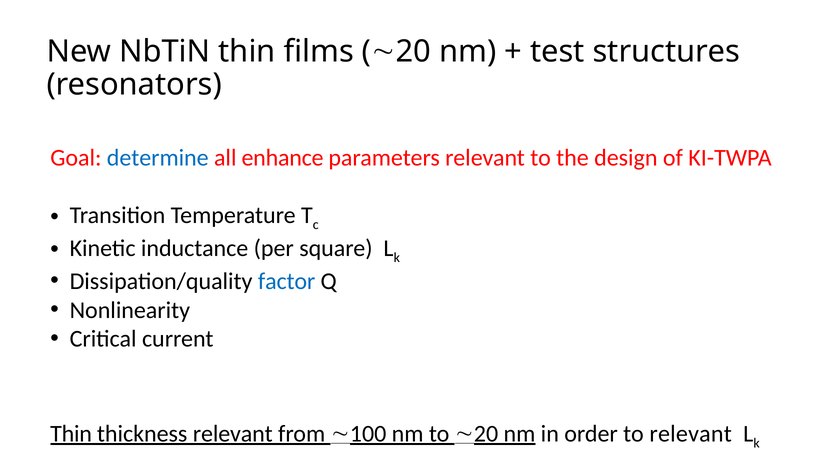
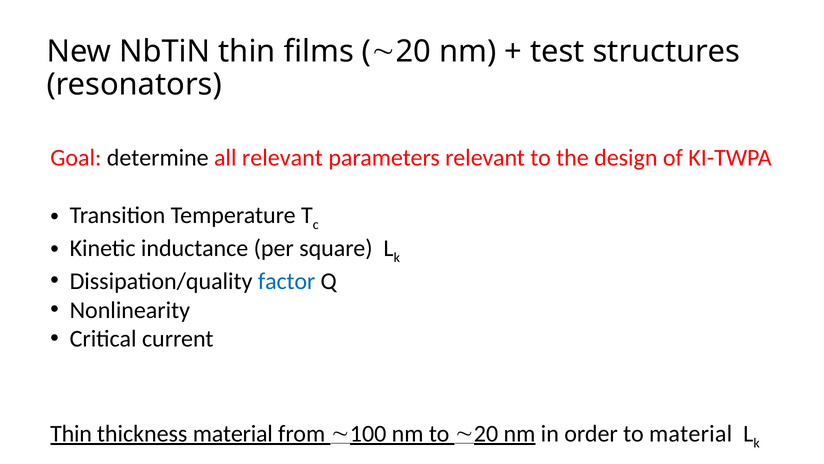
determine colour: blue -> black (158, 158)
all enhance: enhance -> relevant (282, 158)
thickness relevant: relevant -> material (233, 433)
to relevant: relevant -> material (691, 433)
